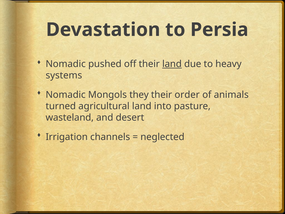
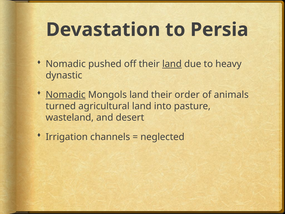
systems: systems -> dynastic (64, 75)
Nomadic underline: none -> present (66, 95)
Mongols they: they -> land (139, 95)
